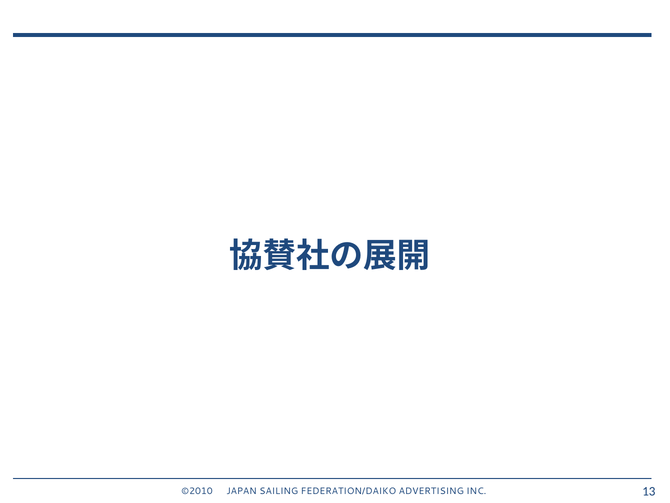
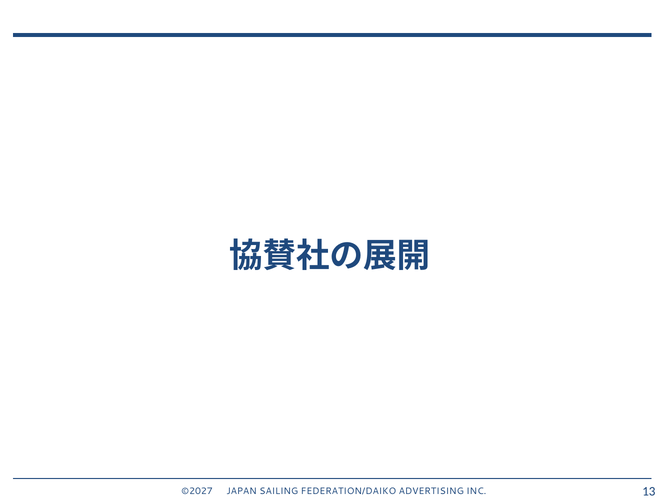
©2010: ©2010 -> ©2027 (197, 491)
